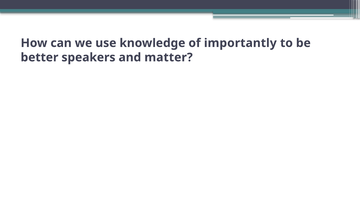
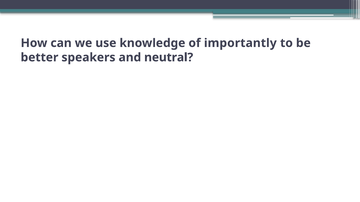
matter: matter -> neutral (169, 58)
